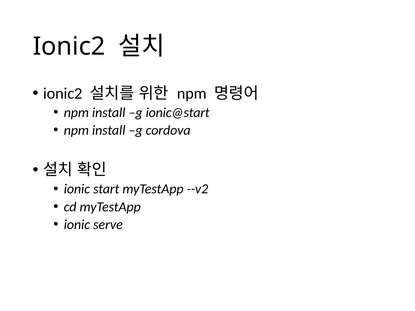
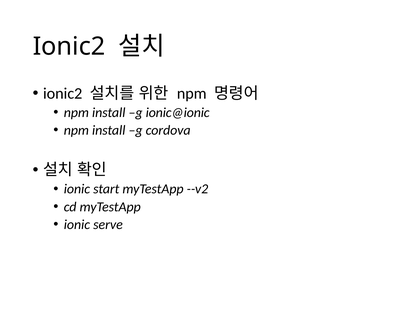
ionic@start: ionic@start -> ionic@ionic (178, 113)
